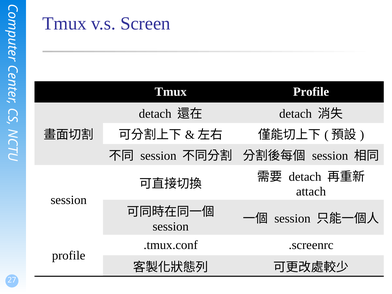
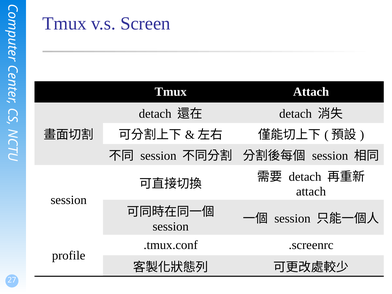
Tmux Profile: Profile -> Attach (311, 92)
